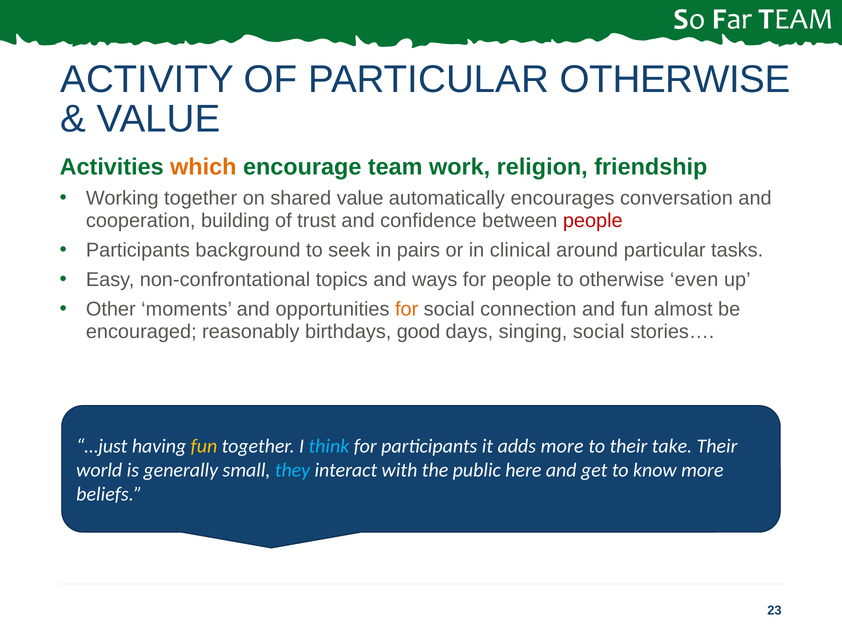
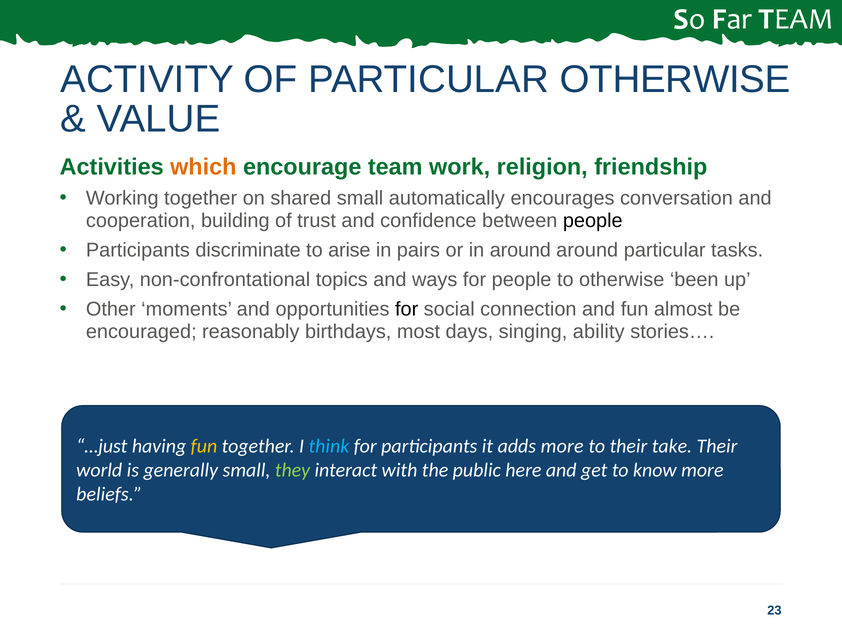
shared value: value -> small (360, 198)
people colour: red -> black (593, 220)
background: background -> discriminate (248, 250)
seek: seek -> arise (349, 250)
in clinical: clinical -> around (520, 250)
even: even -> been (694, 279)
for colour: orange -> black (407, 309)
good: good -> most (418, 331)
singing social: social -> ability (599, 331)
they colour: light blue -> light green (292, 470)
